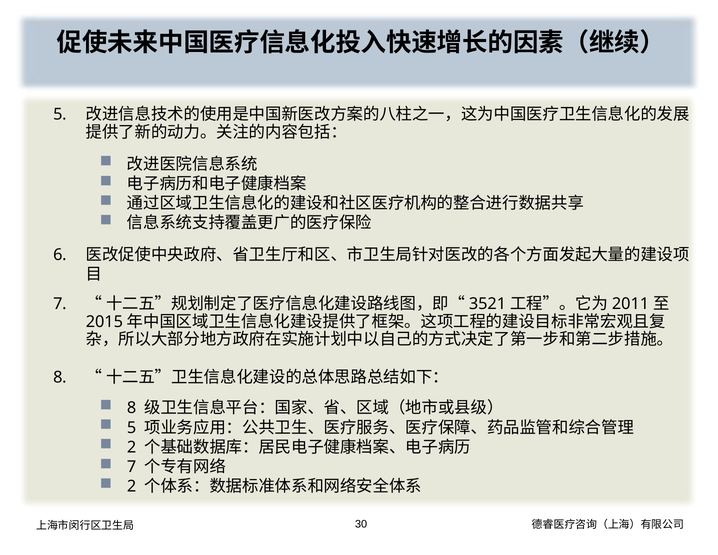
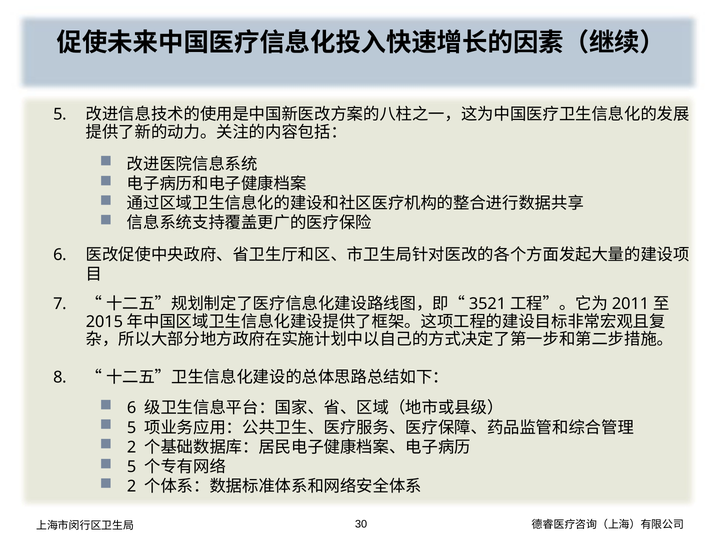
8: 8 -> 6 (132, 408)
7: 7 -> 5 (132, 467)
